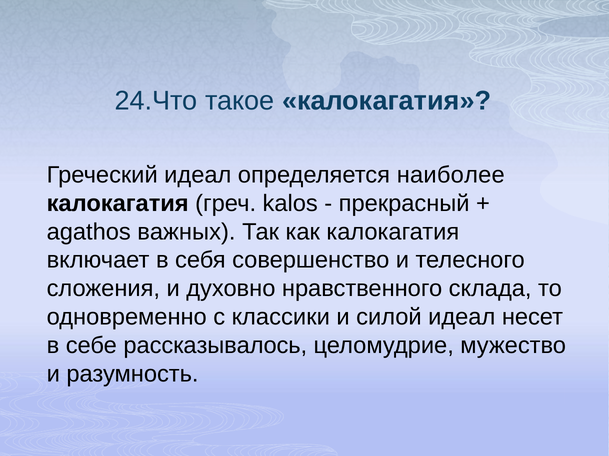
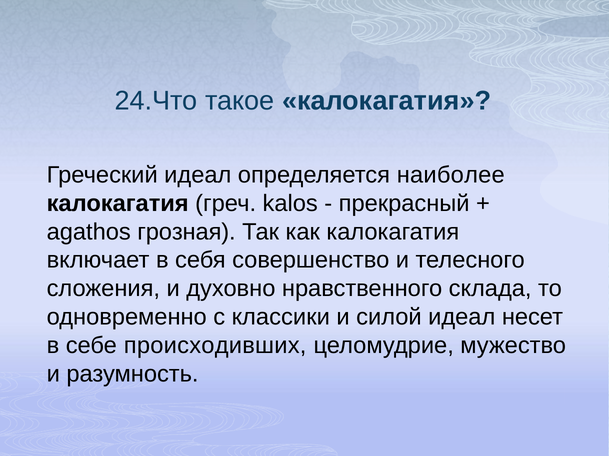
важных: важных -> грозная (186, 232)
рассказывалось: рассказывалось -> происходивших (215, 346)
